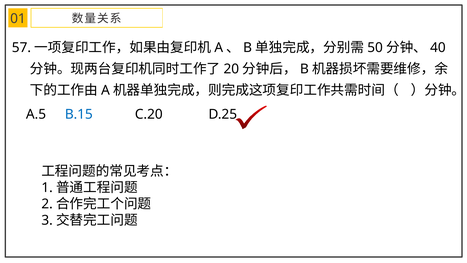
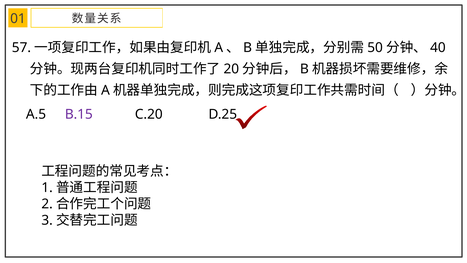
B.15 colour: blue -> purple (79, 114)
